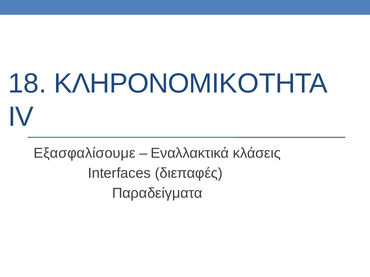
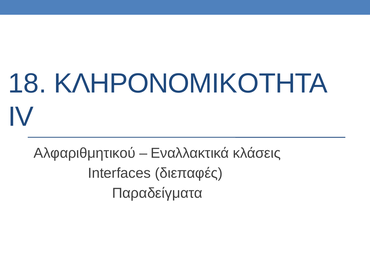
Εξασφαλίσουμε: Εξασφαλίσουμε -> Αλφαριθμητικού (85, 153)
